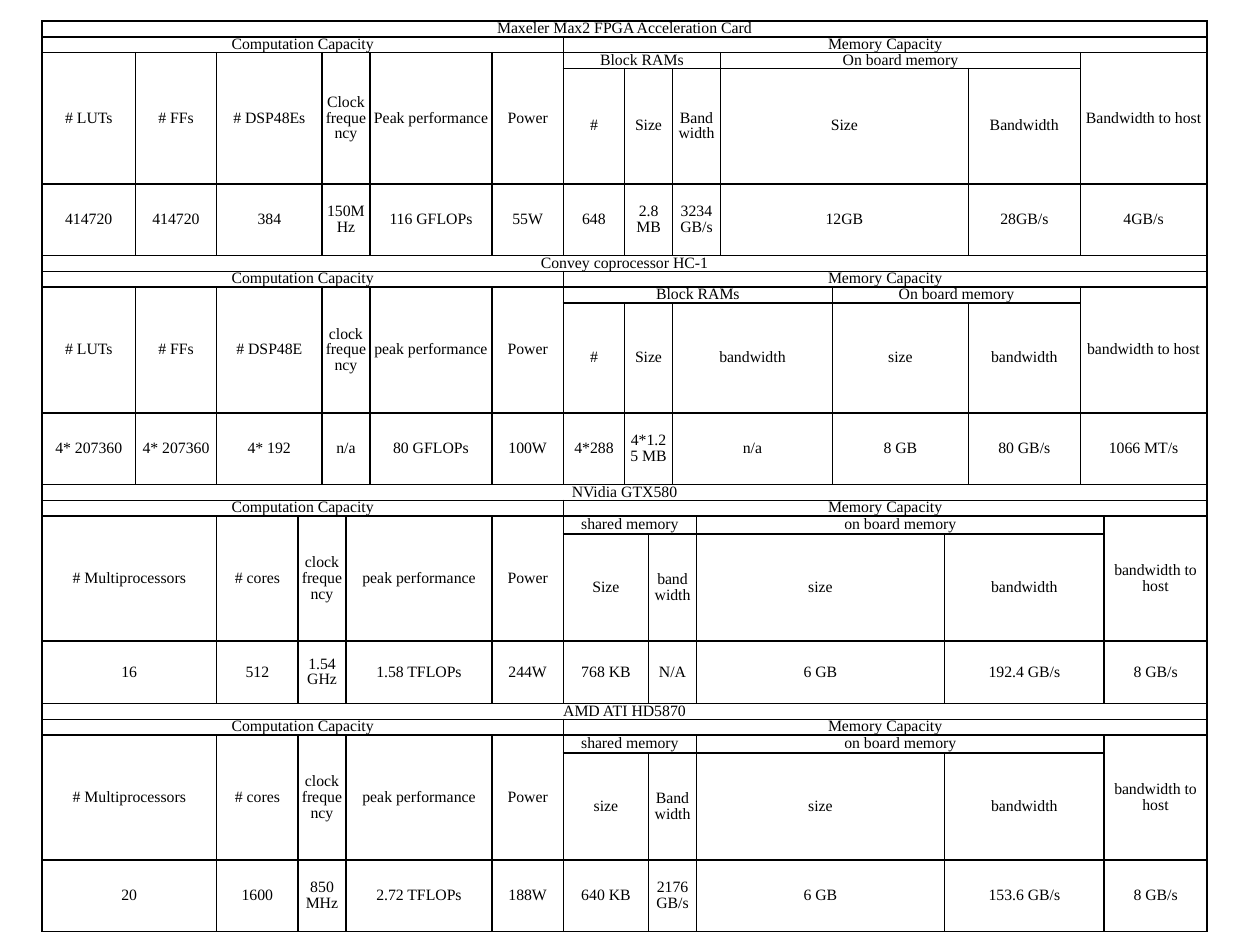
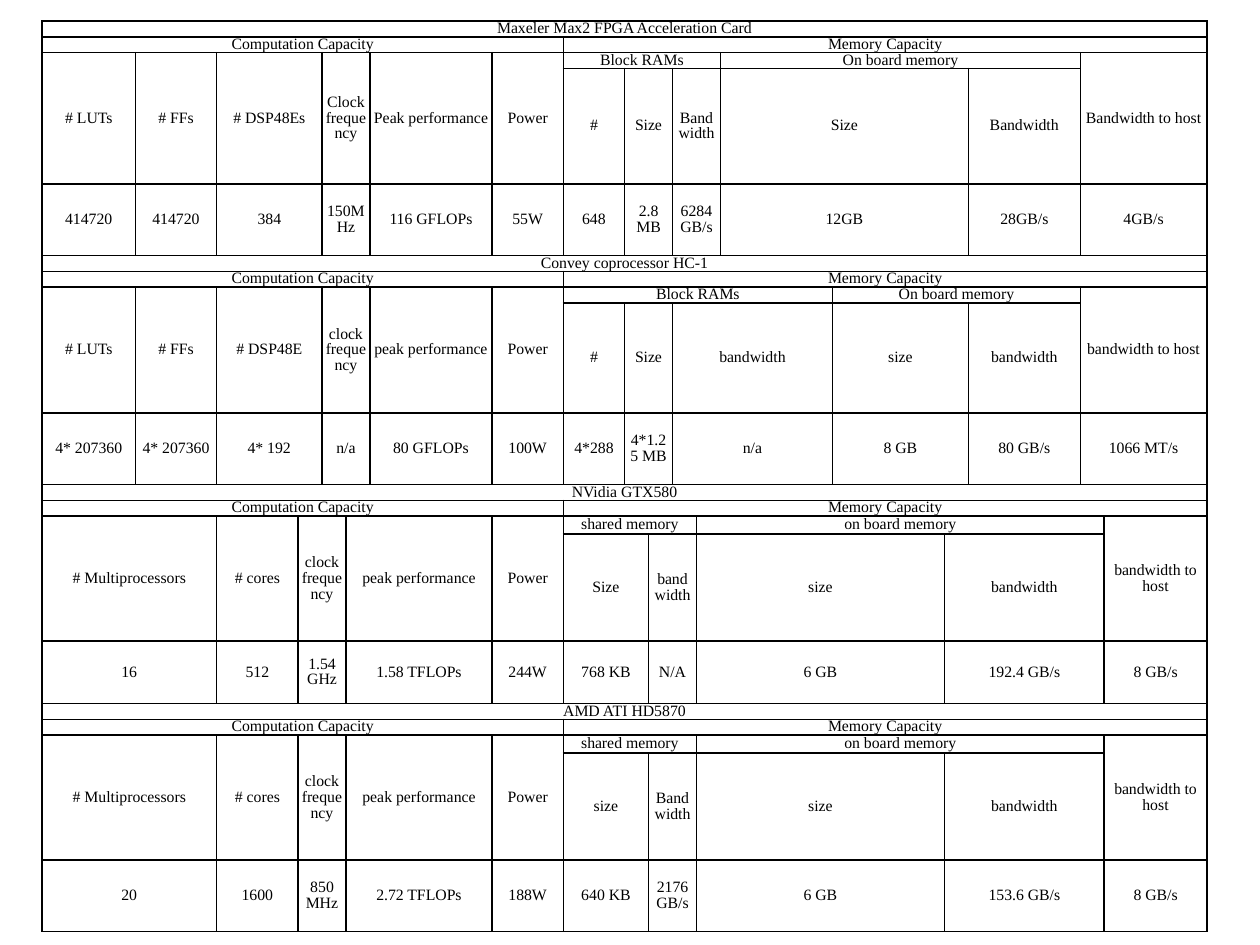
3234: 3234 -> 6284 (696, 212)
